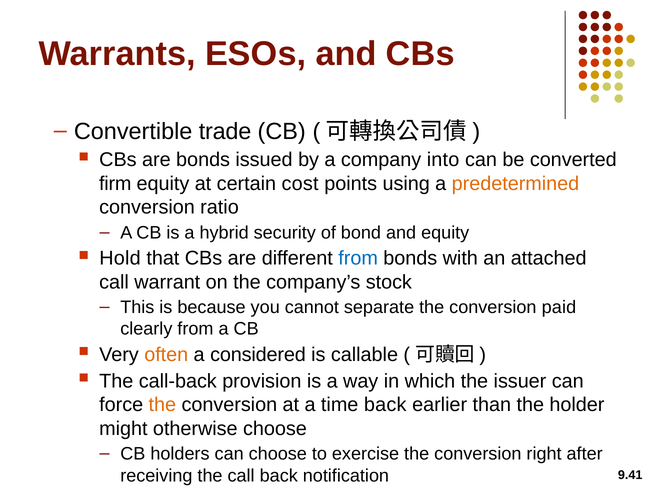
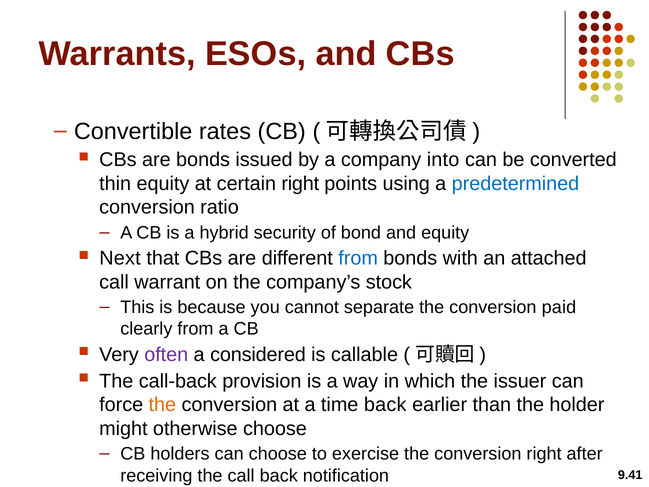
trade: trade -> rates (225, 131)
firm: firm -> thin (115, 183)
certain cost: cost -> right (300, 183)
predetermined colour: orange -> blue (515, 183)
Hold: Hold -> Next (120, 258)
often colour: orange -> purple (166, 354)
